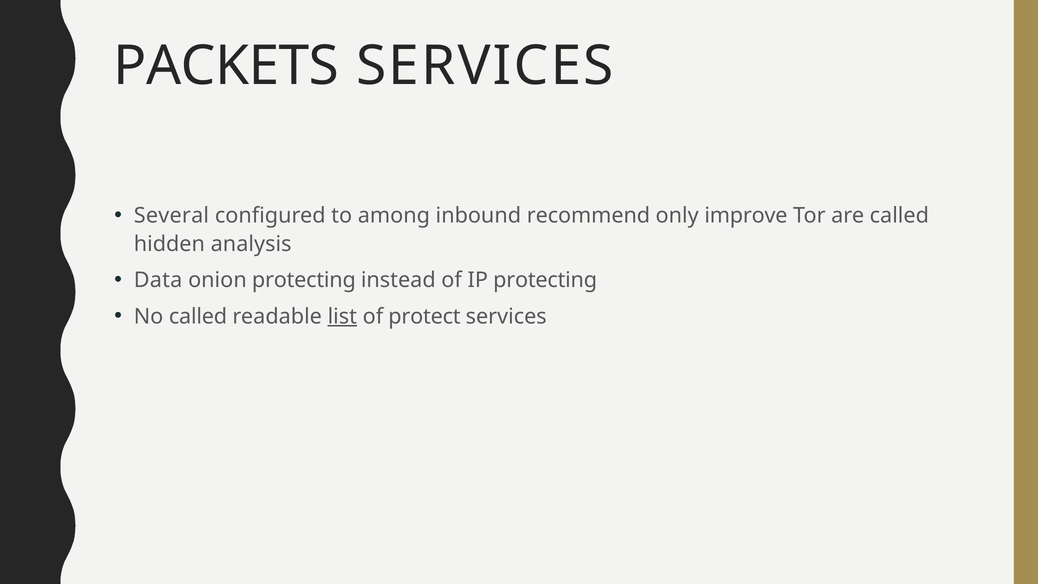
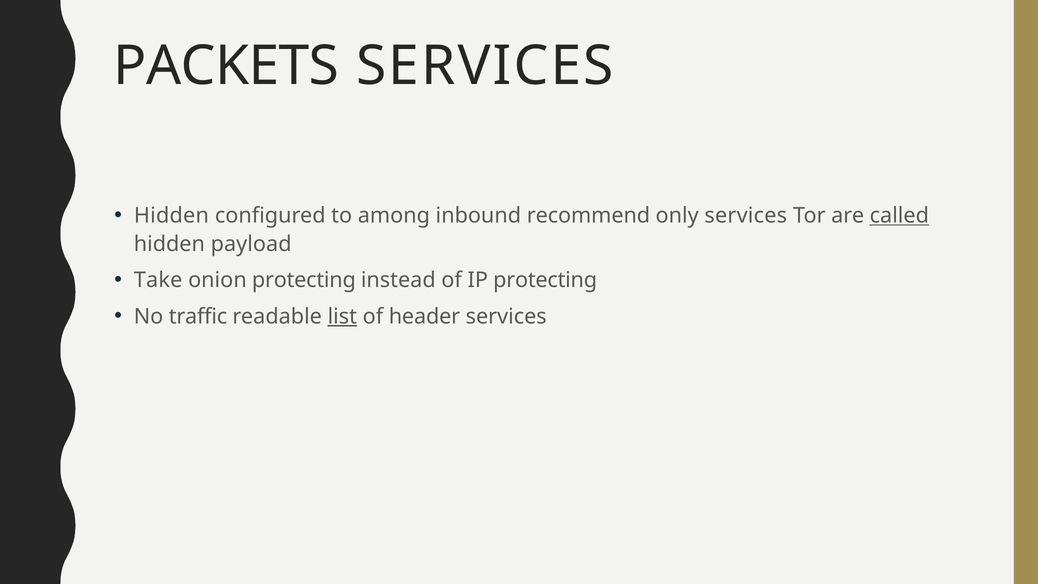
Several: Several -> Hidden (171, 216)
only improve: improve -> services (746, 216)
called underline: none -> present (899, 216)
analysis: analysis -> payload (251, 244)
Data: Data -> Take (158, 280)
No called: called -> traffic (198, 316)
protect: protect -> header (424, 316)
